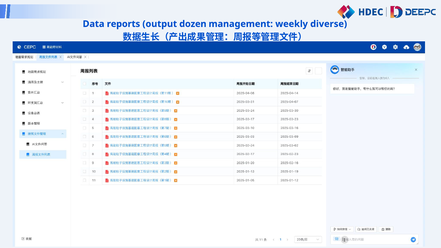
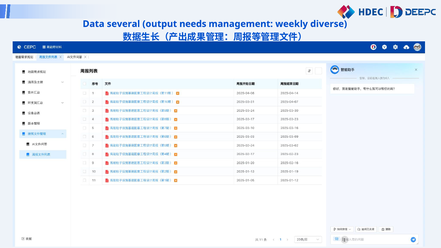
reports: reports -> several (123, 24)
dozen: dozen -> needs (193, 24)
